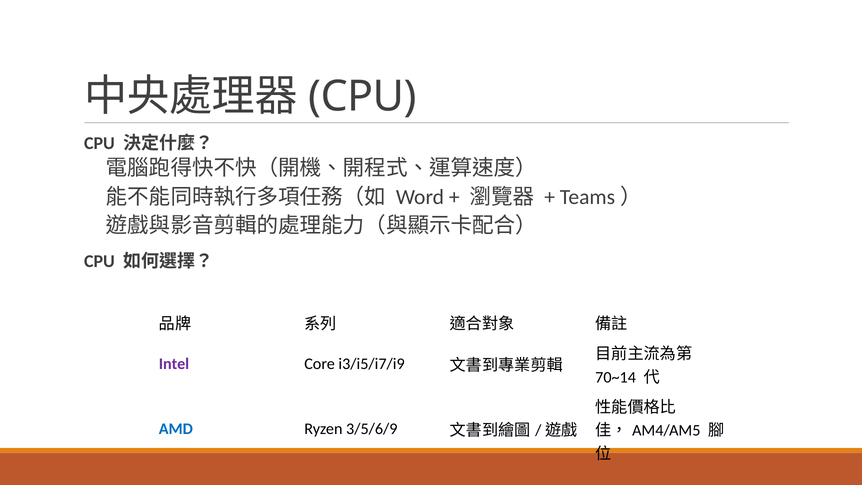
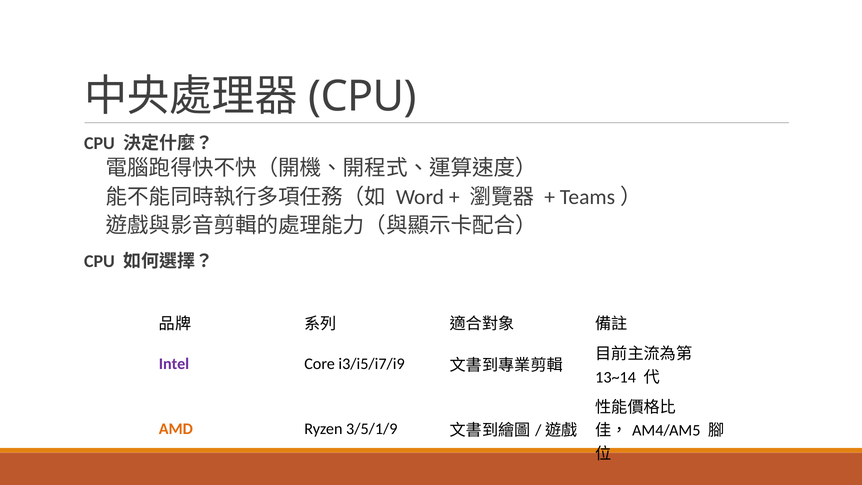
70~14: 70~14 -> 13~14 (616, 377)
AMD colour: blue -> orange (176, 429)
3/5/6/9: 3/5/6/9 -> 3/5/1/9 (372, 429)
